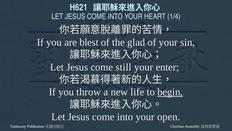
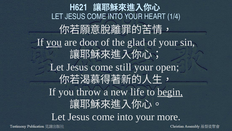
you underline: none -> present (54, 42)
blest: blest -> door (89, 42)
enter: enter -> open (167, 67)
open: open -> more (169, 116)
